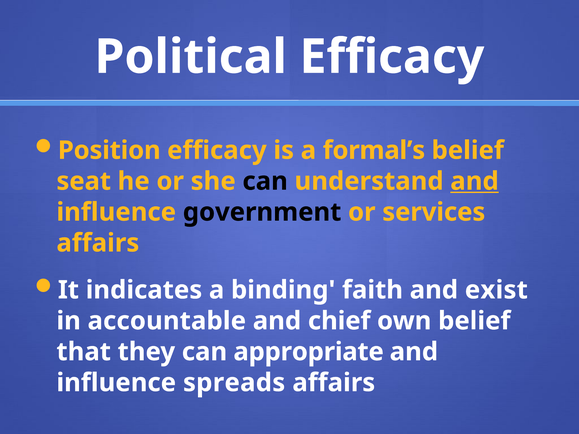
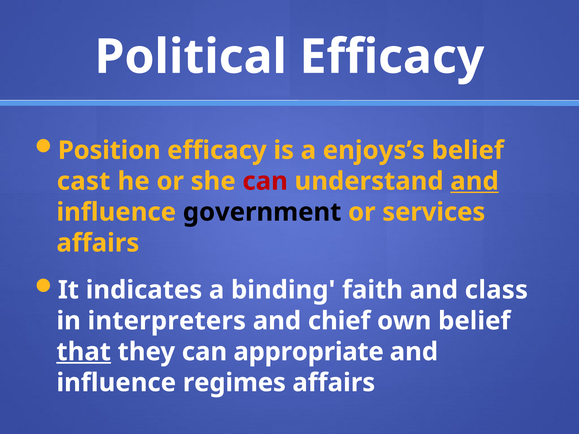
formal’s: formal’s -> enjoys’s (374, 150)
seat: seat -> cast (84, 181)
can colour: black -> red (265, 181)
exist: exist -> class (496, 290)
accountable: accountable -> interpreters (167, 321)
that underline: none -> present (84, 352)
spreads: spreads -> regimes (234, 383)
